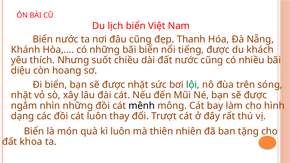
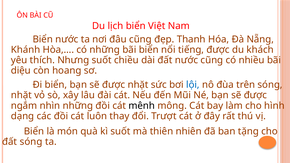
lội colour: green -> blue (193, 85)
kì luôn: luôn -> suốt (120, 131)
đất khoa: khoa -> sóng (31, 142)
